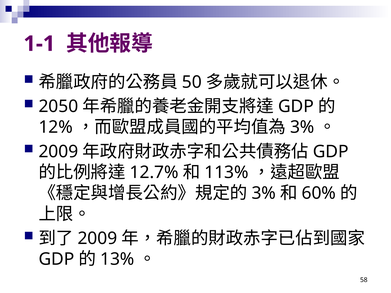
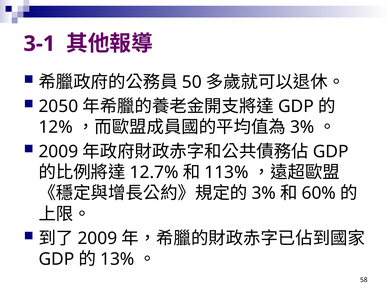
1-1: 1-1 -> 3-1 (39, 44)
